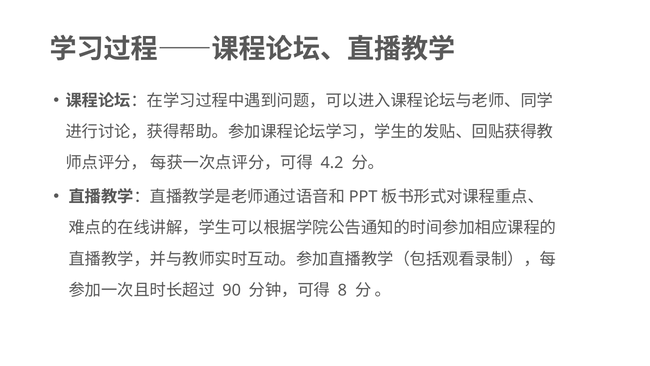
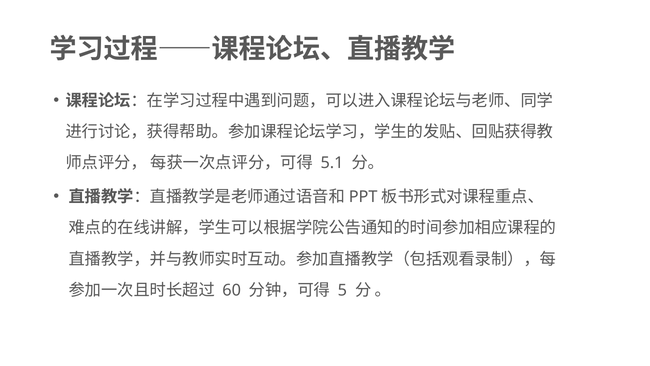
4.2: 4.2 -> 5.1 (332, 163)
90: 90 -> 60 (232, 290)
8: 8 -> 5 (342, 290)
